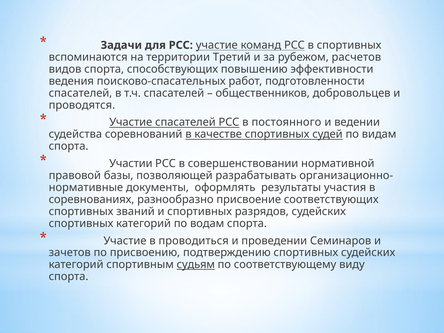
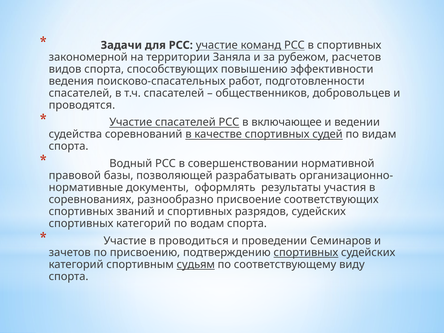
вспоминаются: вспоминаются -> закономерной (88, 57)
Третий: Третий -> Заняла (232, 57)
постоянного: постоянного -> включающее (287, 122)
Участии: Участии -> Водный (131, 164)
спортивных underline: none -> present (306, 253)
